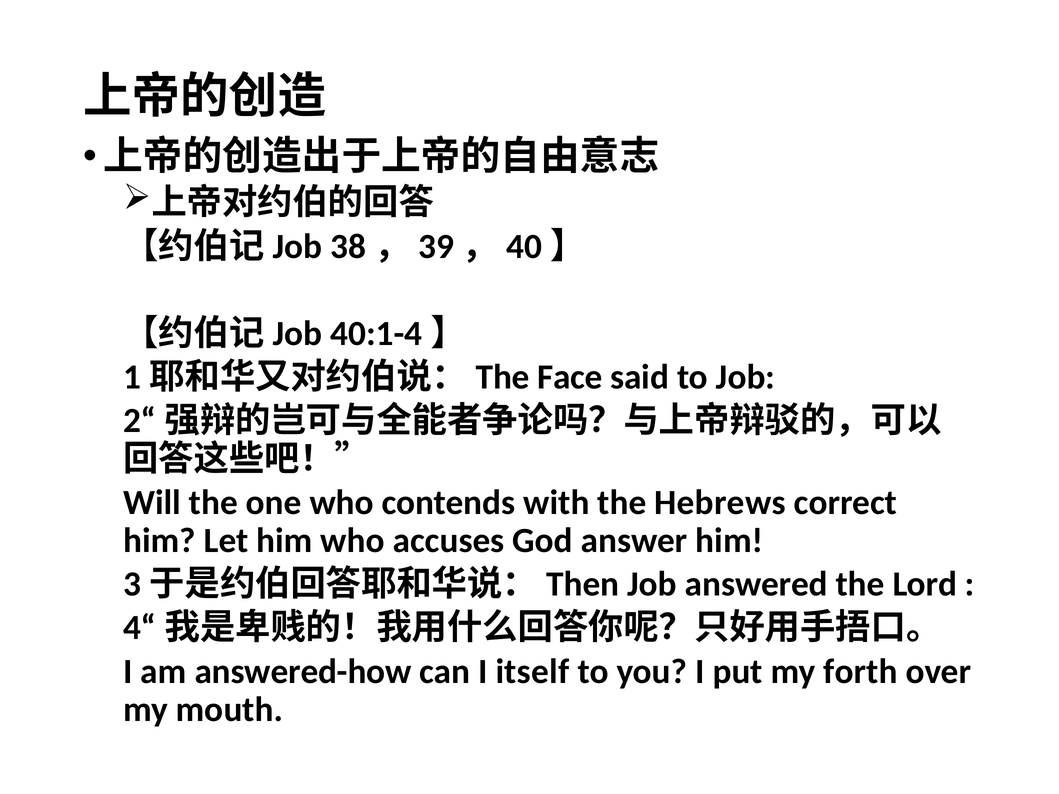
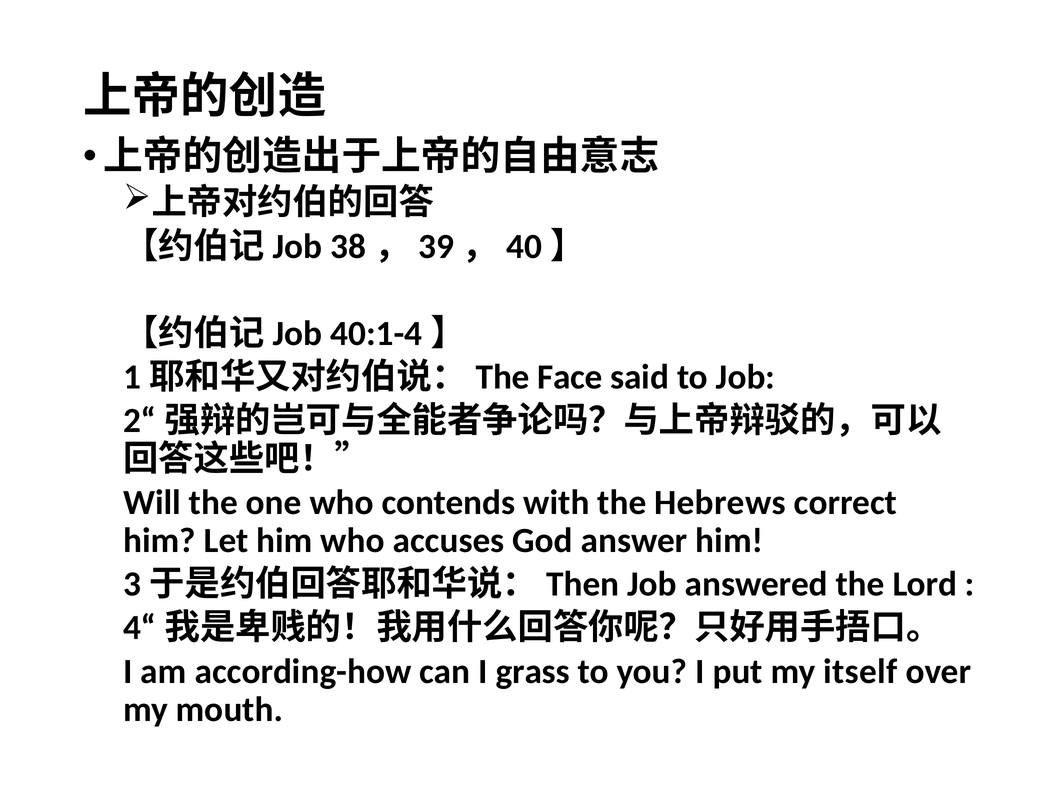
answered-how: answered-how -> according-how (303, 672)
itself: itself -> grass (533, 672)
forth: forth -> itself (860, 672)
